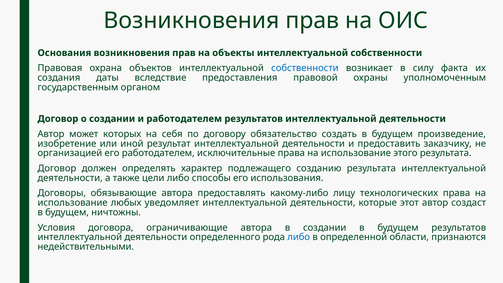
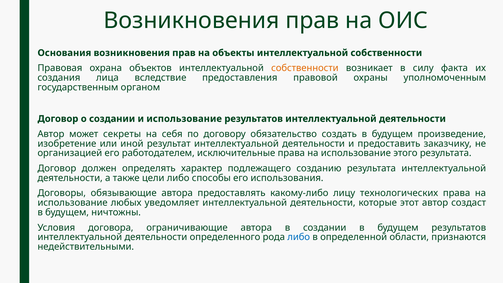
собственности colour: blue -> orange (305, 68)
даты: даты -> лица (107, 78)
и работодателем: работодателем -> использование (184, 119)
которых: которых -> секреты (122, 134)
